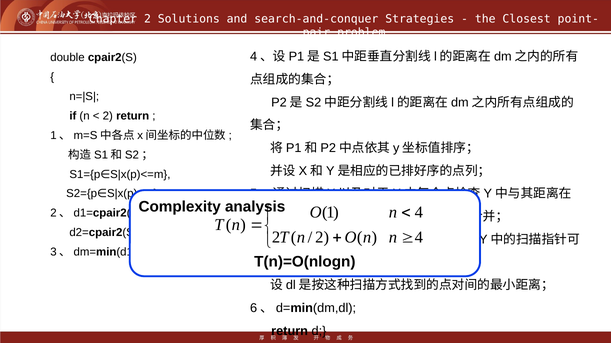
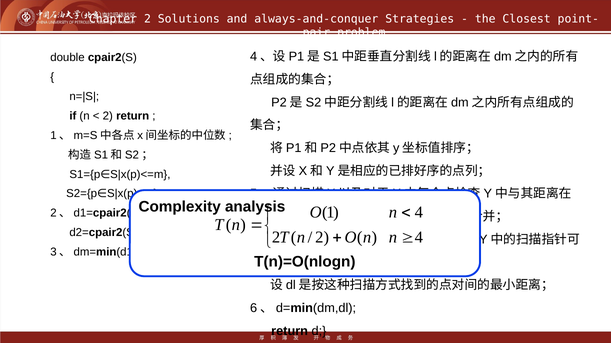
search-and-conquer: search-and-conquer -> always-and-conquer (316, 19)
